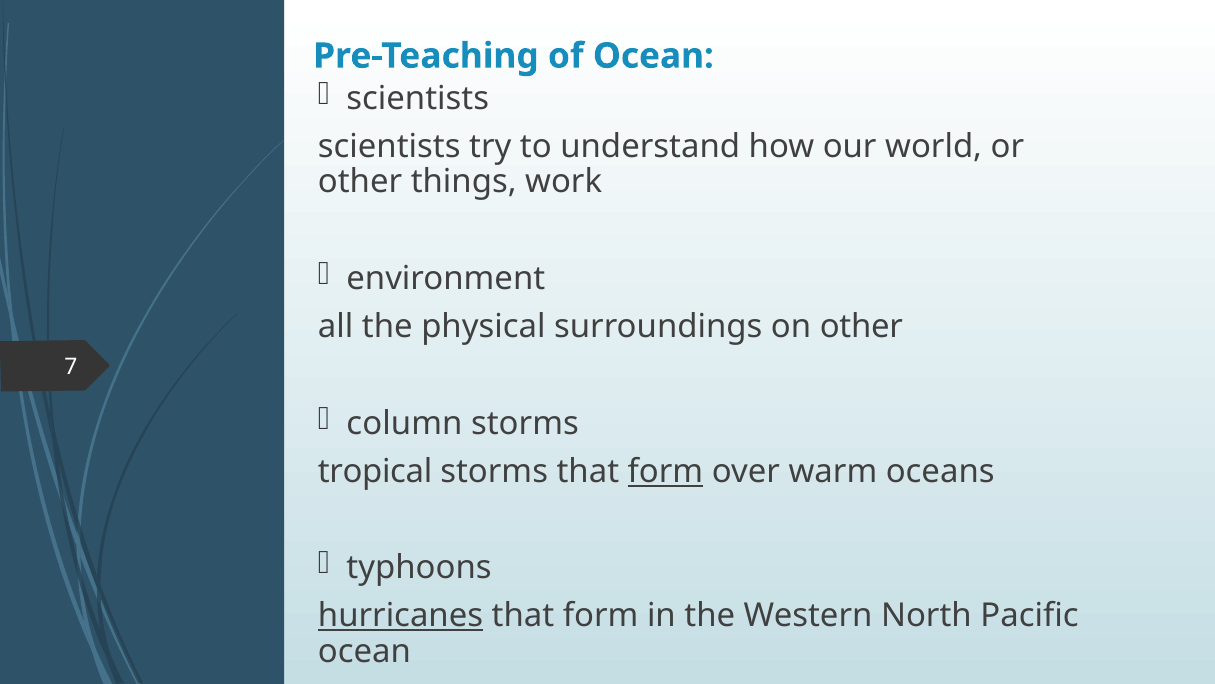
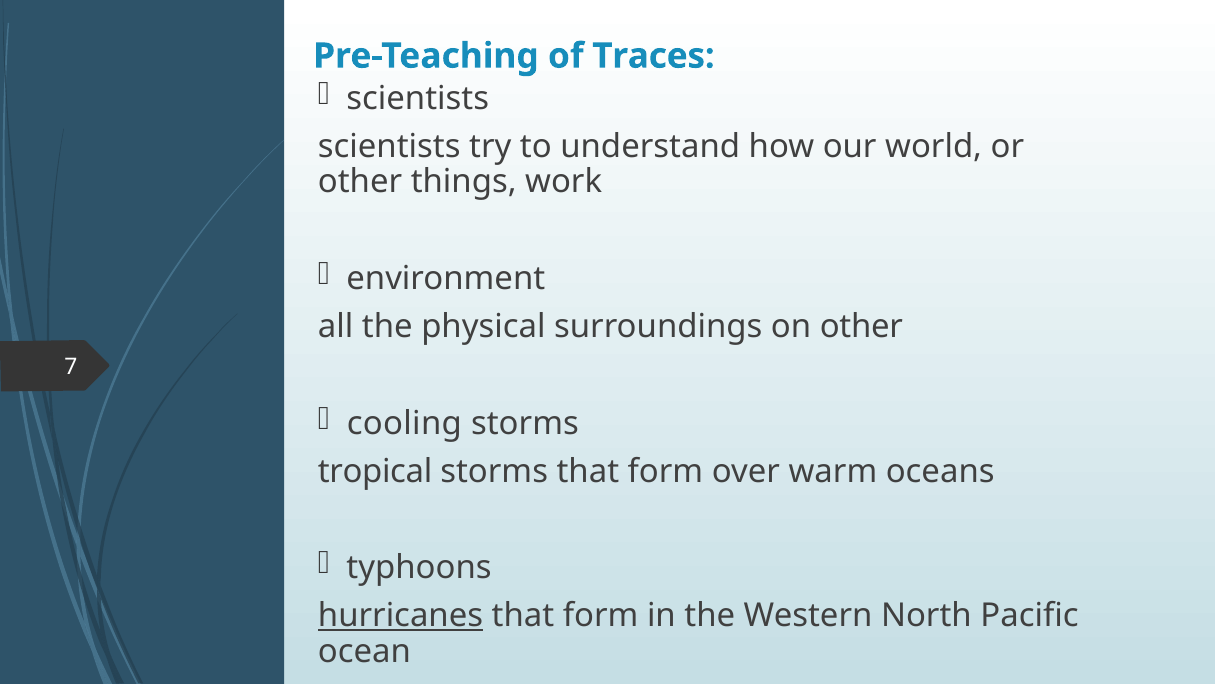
of Ocean: Ocean -> Traces (653, 56)
column: column -> cooling (404, 423)
form underline: present -> none (665, 471)
